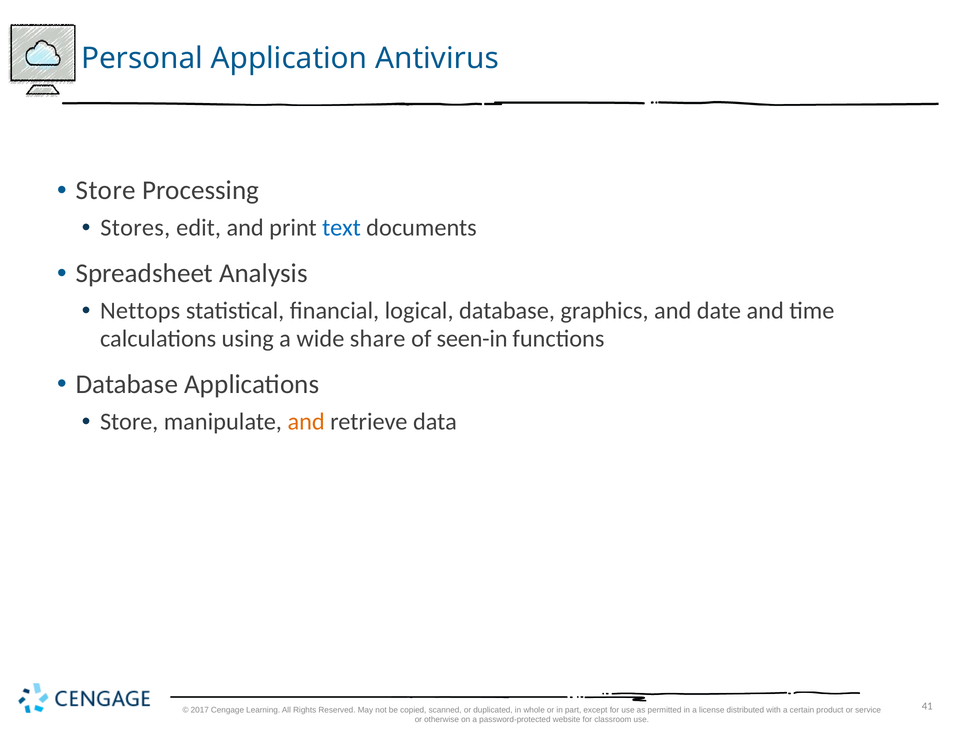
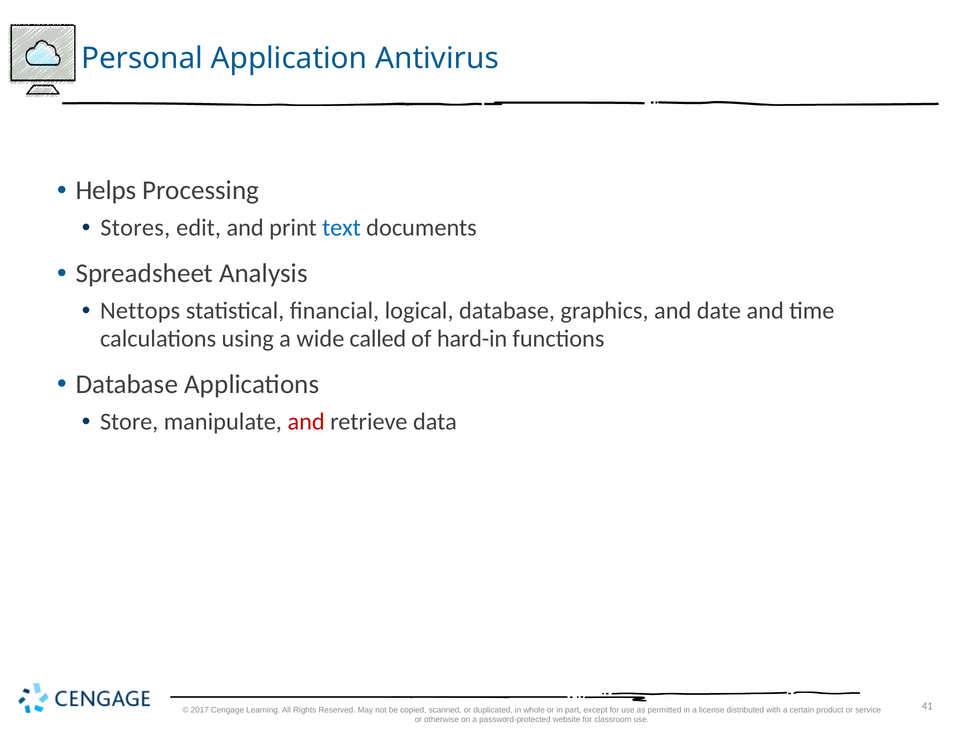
Store: Store -> Helps (106, 190)
share: share -> called (378, 339)
seen-in: seen-in -> hard-in (472, 339)
and colour: orange -> red (306, 422)
